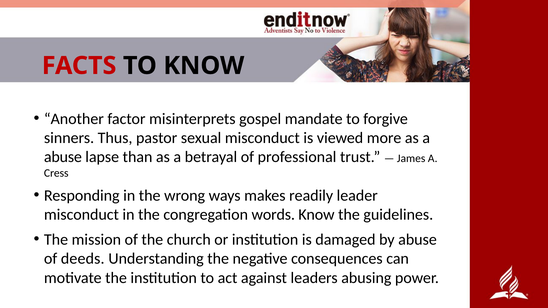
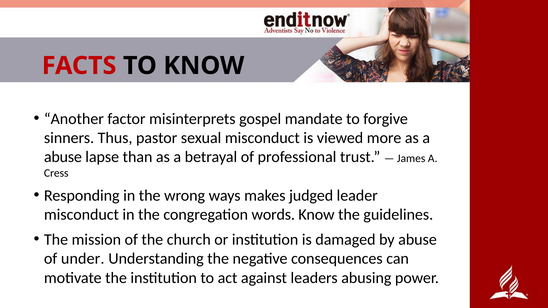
readily: readily -> judged (311, 196)
deeds: deeds -> under (83, 259)
